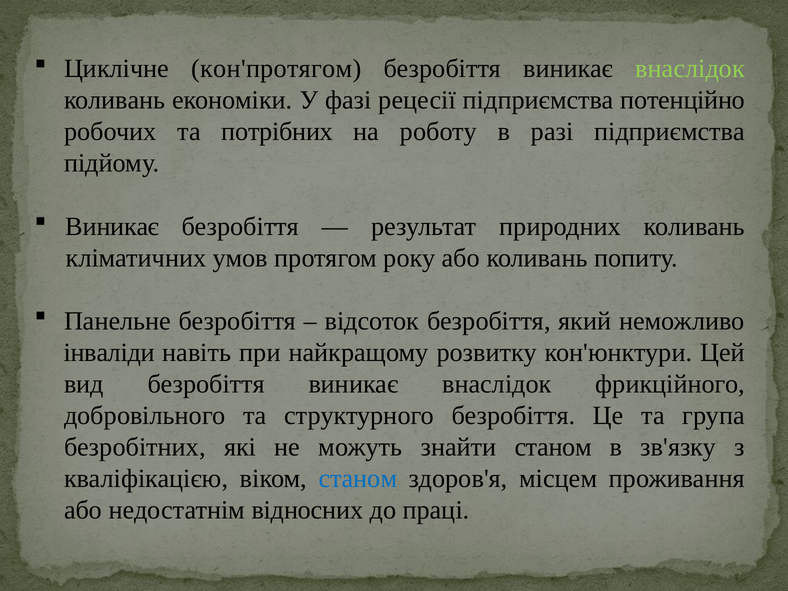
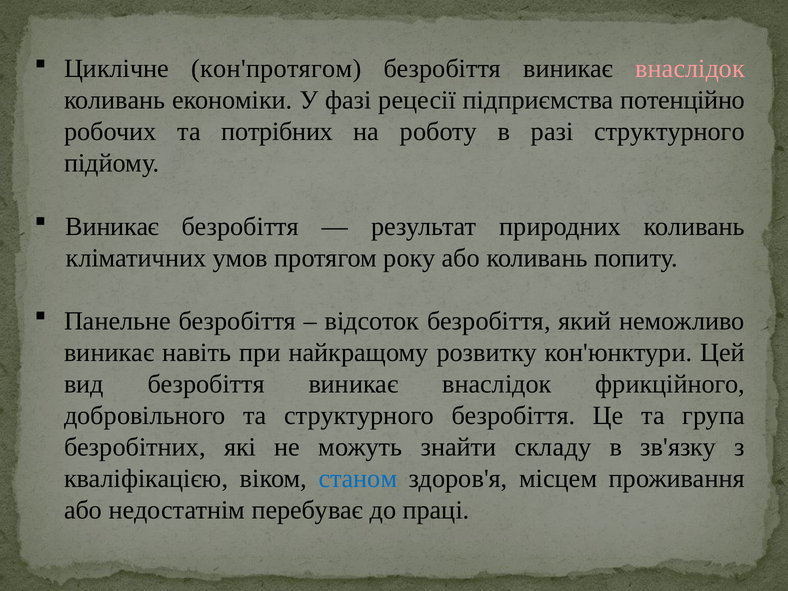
внаслідок colour: light green -> pink (690, 69)
разі підприємства: підприємства -> структурного (670, 132)
інваліди: інваліди -> виникає (109, 352)
знайти станом: станом -> складу (553, 447)
відносних: відносних -> перебуває (307, 510)
